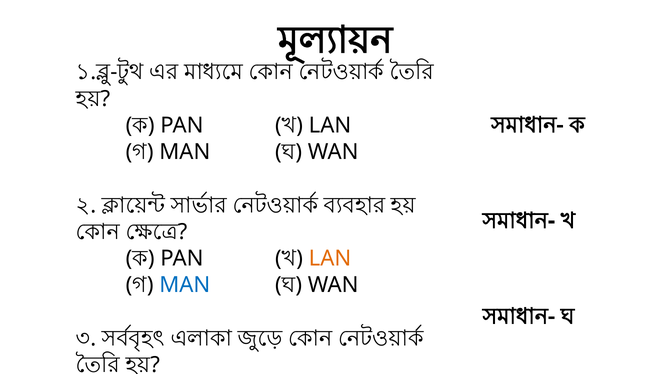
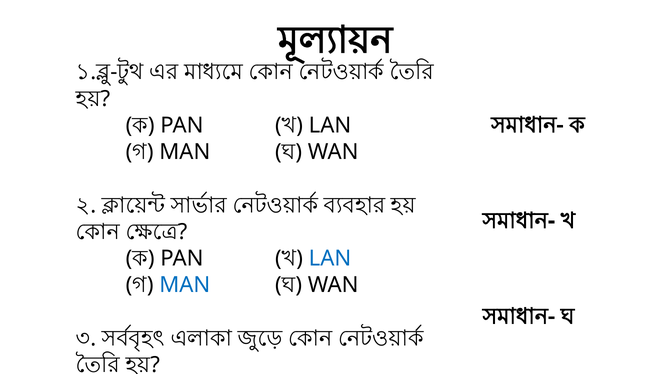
LAN colour: orange -> blue (330, 258)
